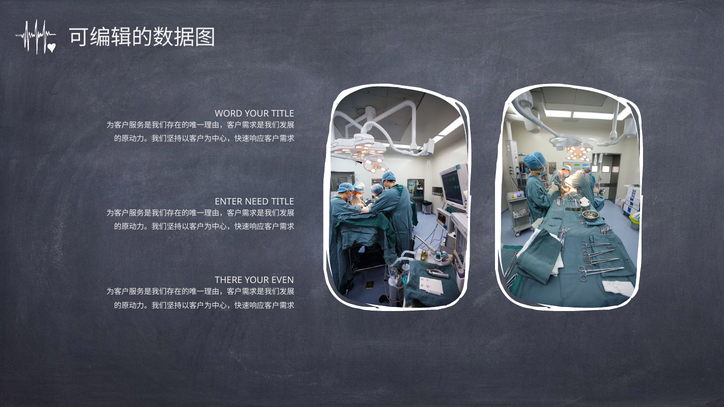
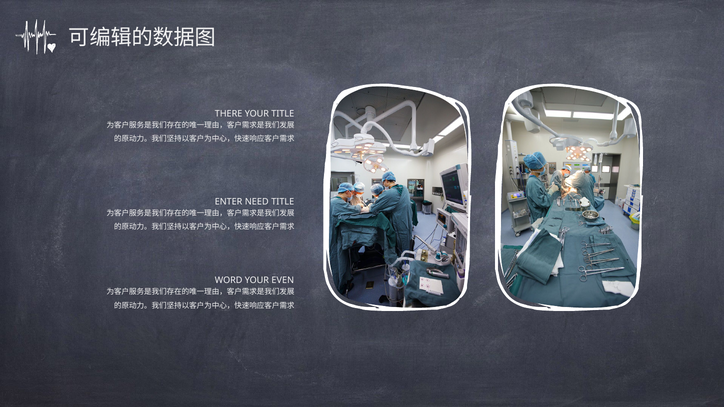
WORD: WORD -> THERE (229, 114)
THERE: THERE -> WORD (229, 281)
